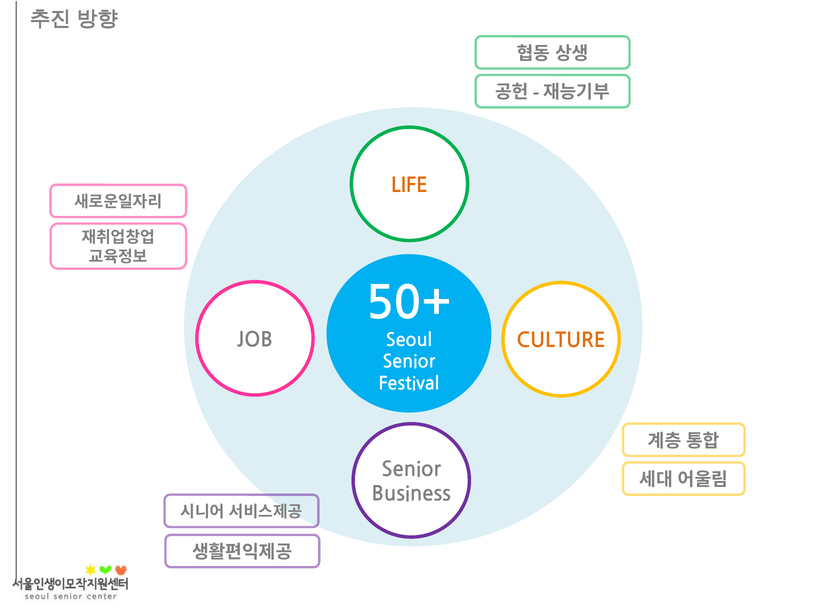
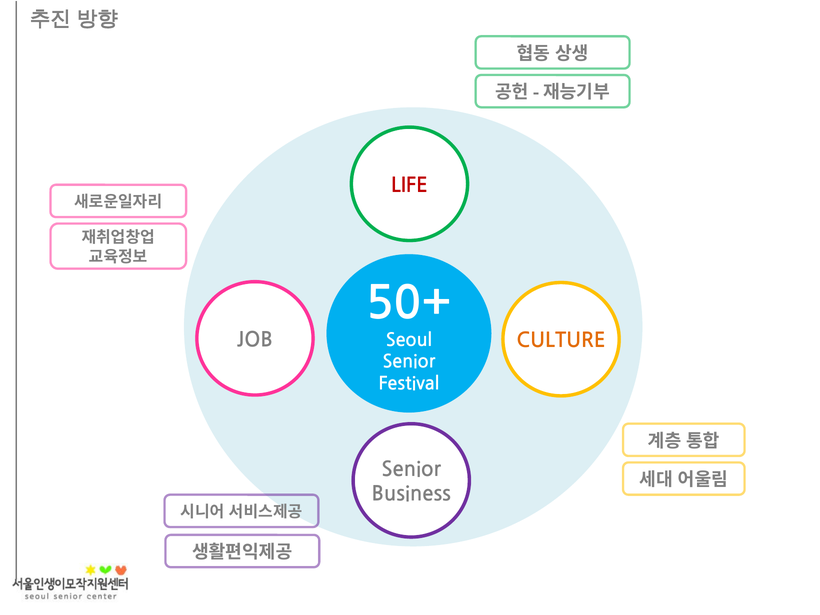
LIFE colour: orange -> red (409, 185)
